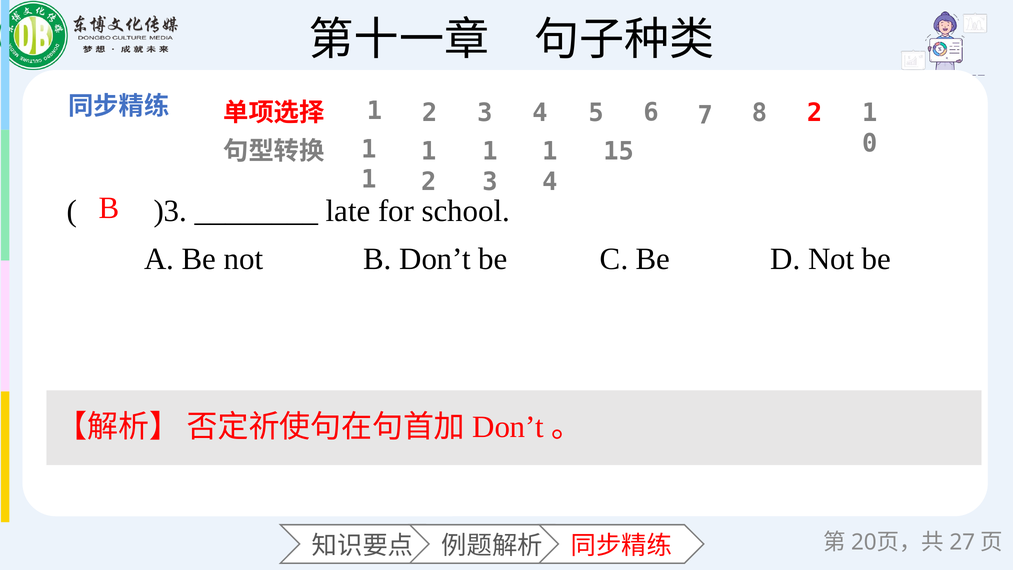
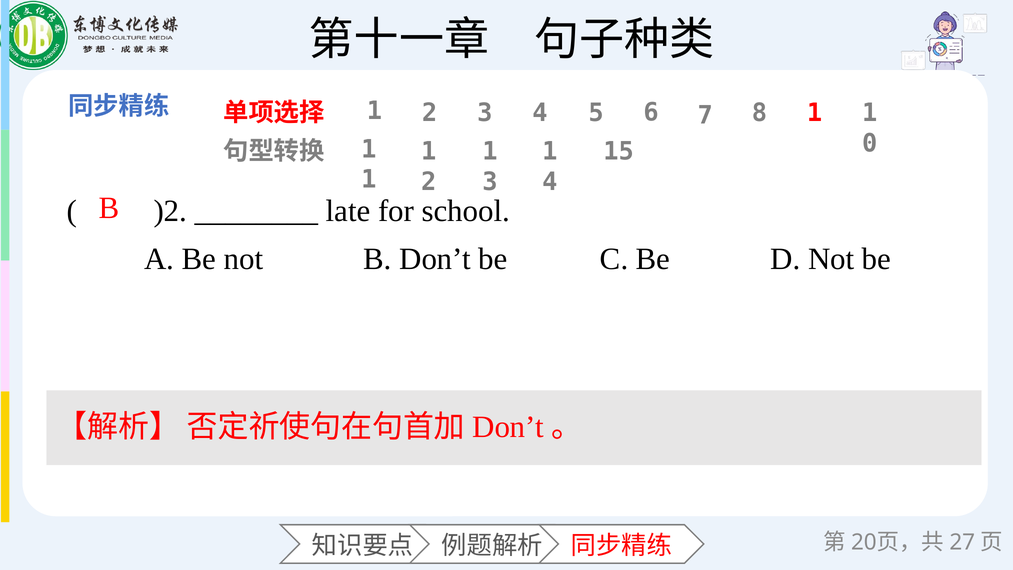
8 2: 2 -> 1 (815, 113)
)3: )3 -> )2 (170, 211)
